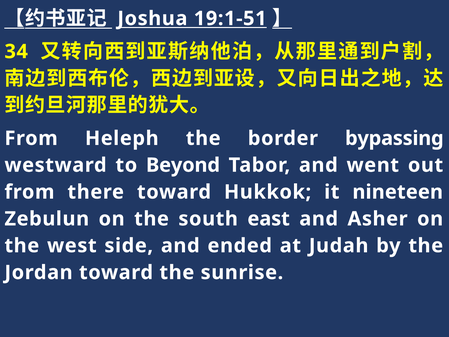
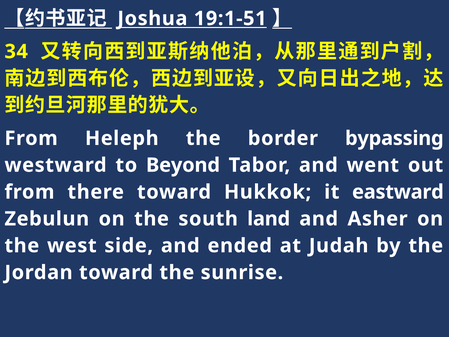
nineteen: nineteen -> eastward (398, 192)
east: east -> land (269, 219)
